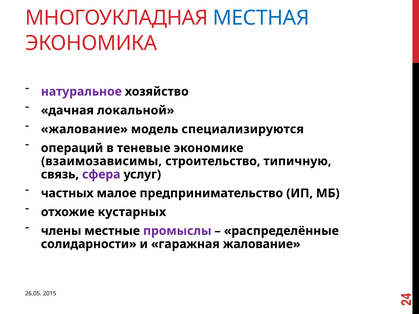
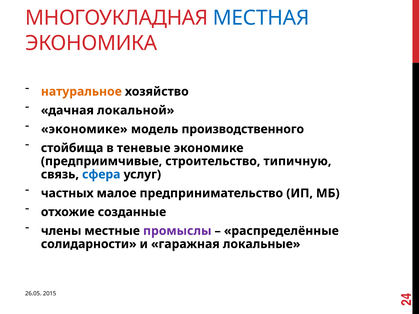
натуральное colour: purple -> orange (81, 92)
жалование: жалование -> экономике (84, 129)
специализируются: специализируются -> производственного (243, 129)
операций: операций -> стойбища (72, 148)
взаимозависимы: взаимозависимы -> предприимчивые (102, 161)
сфера colour: purple -> blue (101, 175)
кустарных: кустарных -> созданные (132, 212)
гаражная жалование: жалование -> локальные (262, 244)
